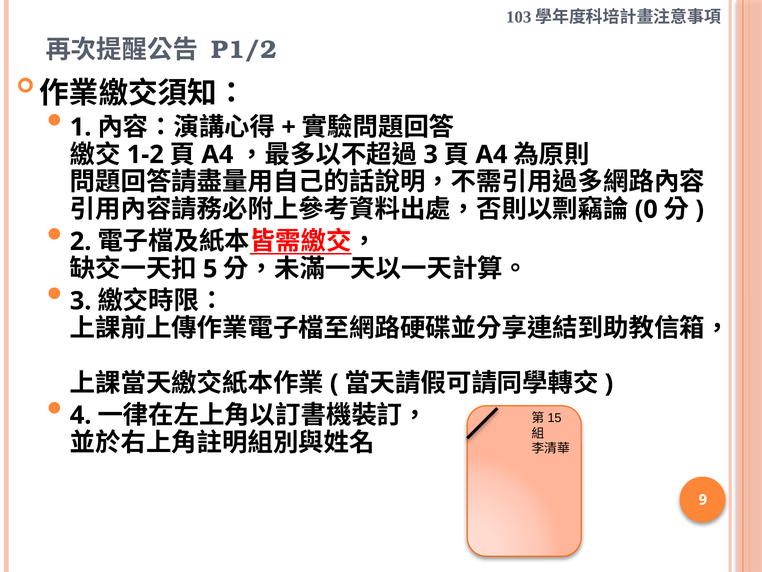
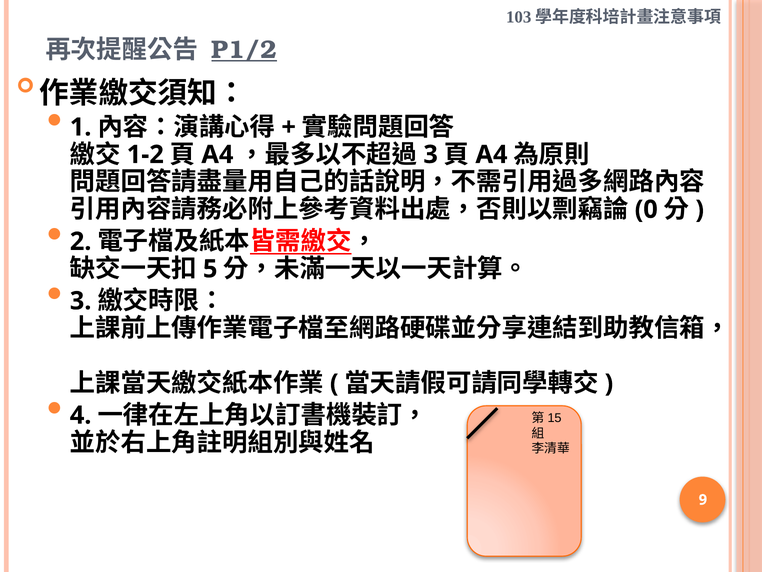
P1/2 underline: none -> present (244, 50)
